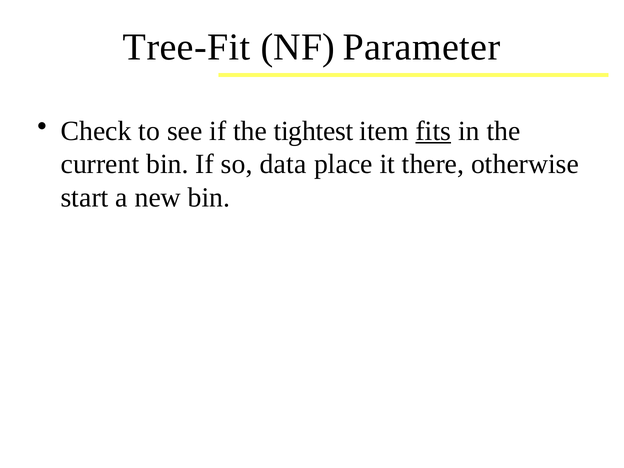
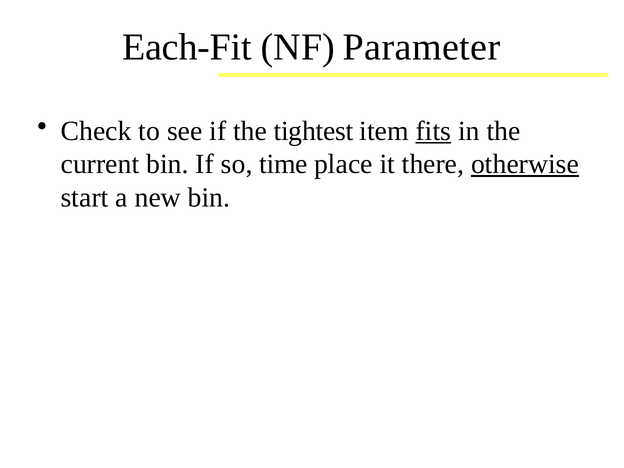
Tree-Fit: Tree-Fit -> Each-Fit (187, 47)
data: data -> time (283, 164)
otherwise underline: none -> present (525, 164)
